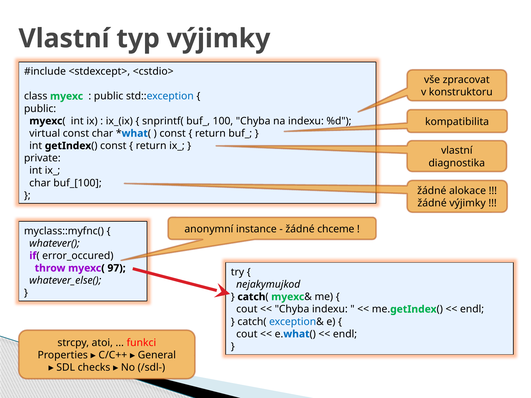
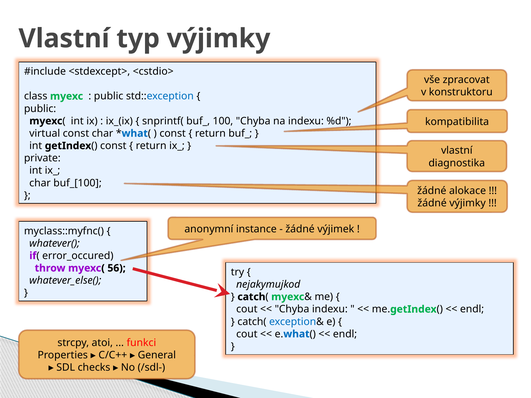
chceme: chceme -> výjimek (336, 229)
97: 97 -> 56 (117, 268)
